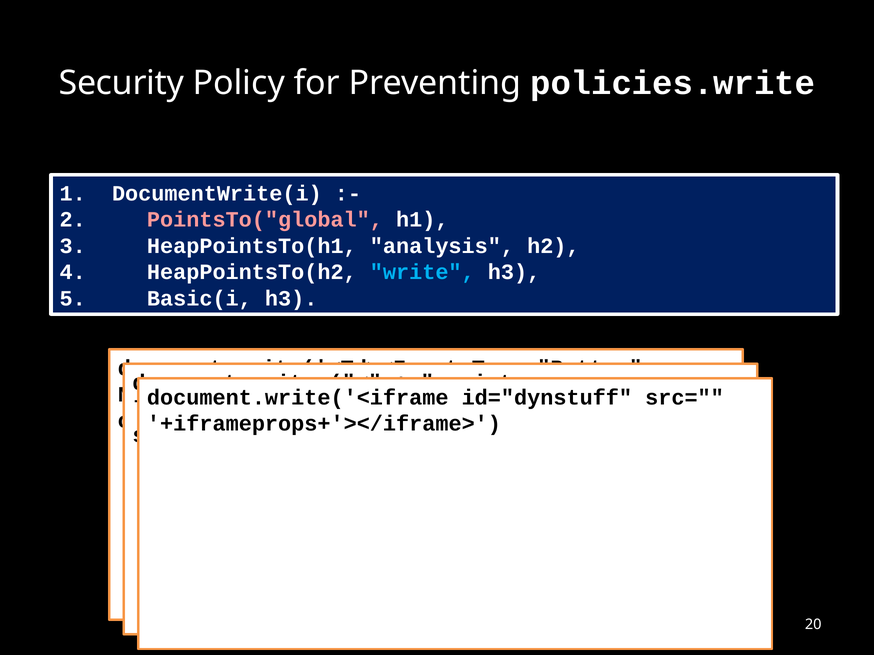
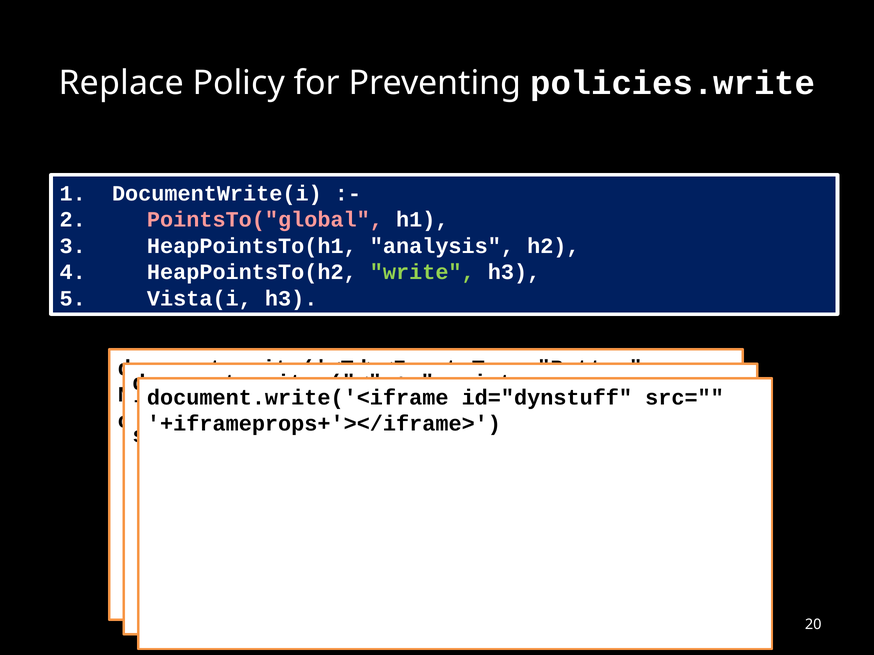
Security: Security -> Replace (121, 83)
write colour: light blue -> light green (422, 272)
Basic(i: Basic(i -> Vista(i (199, 299)
